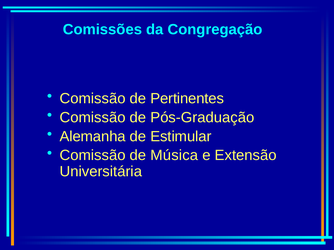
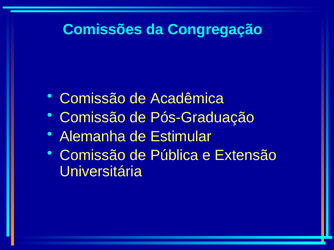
Pertinentes: Pertinentes -> Acadêmica (187, 99)
Música: Música -> Pública (174, 156)
